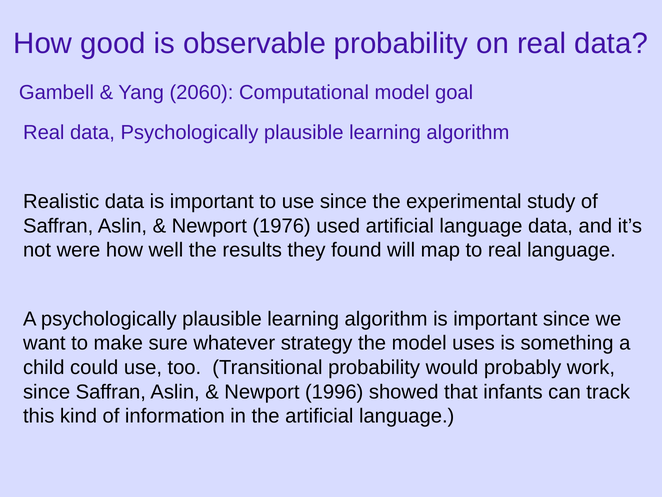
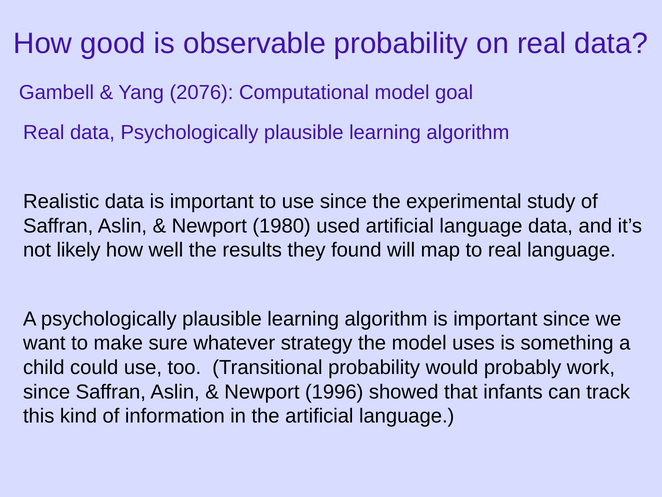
2060: 2060 -> 2076 (201, 92)
1976: 1976 -> 1980 (282, 226)
were: were -> likely (79, 250)
